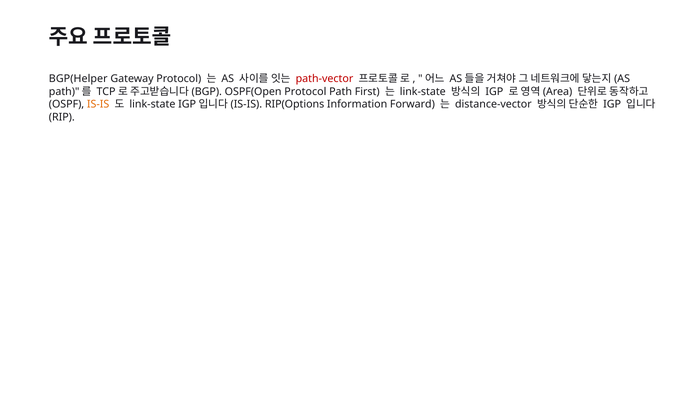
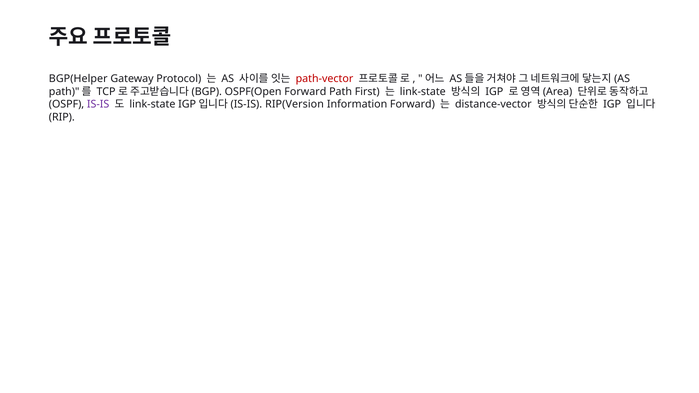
OSPF(Open Protocol: Protocol -> Forward (305, 92)
IS-IS colour: orange -> purple (98, 104)
RIP(Options: RIP(Options -> RIP(Version (295, 104)
